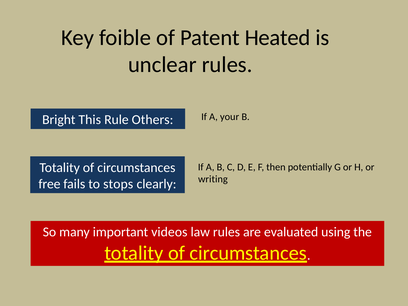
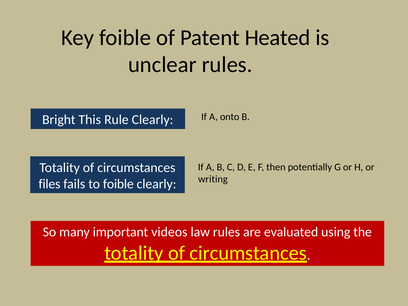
your: your -> onto (230, 117)
Rule Others: Others -> Clearly (153, 120)
free: free -> files (49, 184)
to stops: stops -> foible (118, 184)
